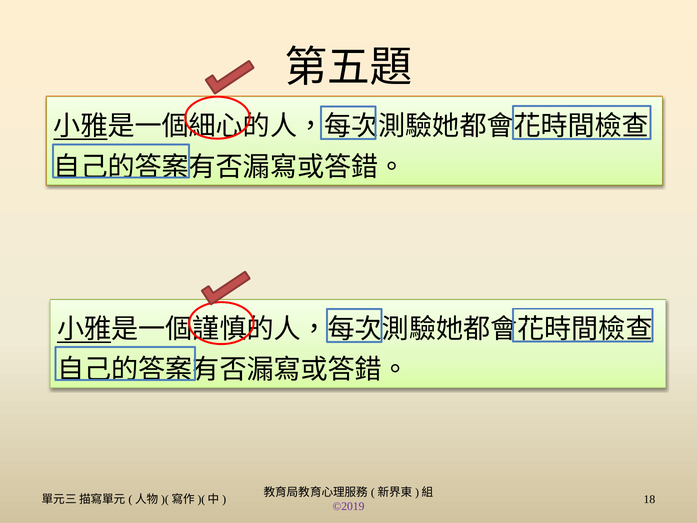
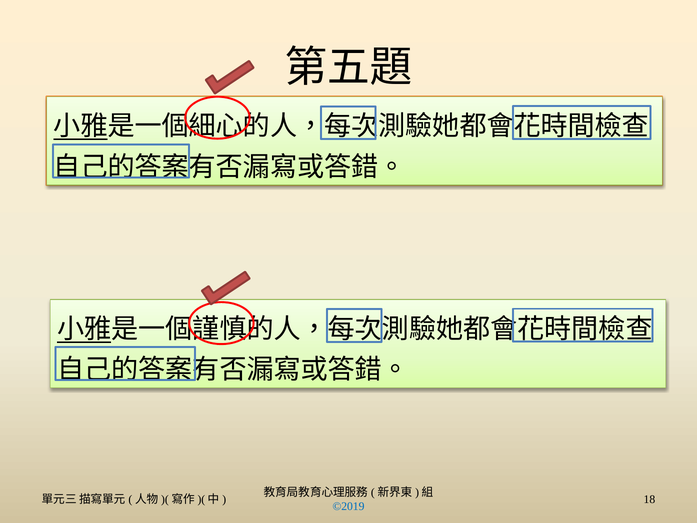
©2019 colour: purple -> blue (348, 506)
